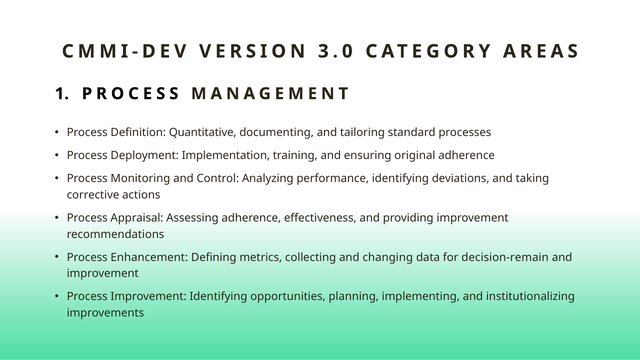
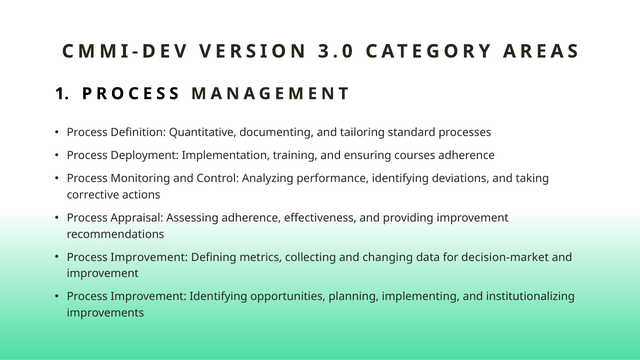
original: original -> courses (415, 156)
Enhancement: Enhancement -> Improvement (149, 257)
decision-remain: decision-remain -> decision-market (505, 257)
